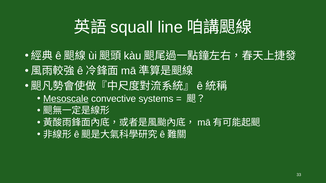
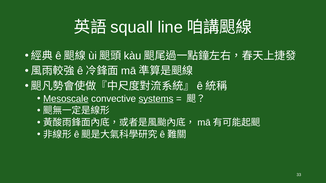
systems underline: none -> present (156, 99)
